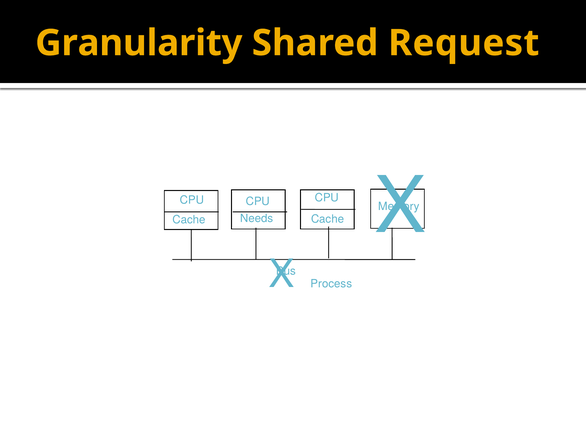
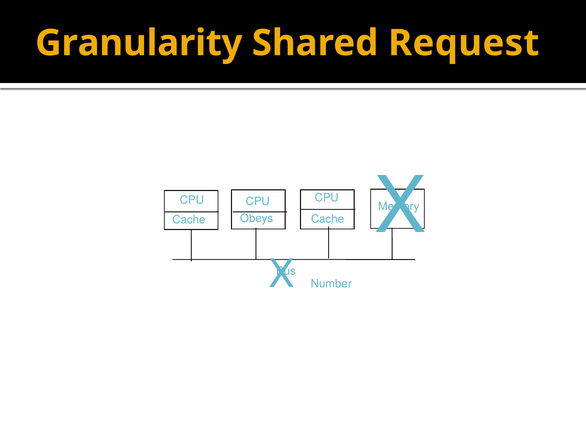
Needs: Needs -> Obeys (257, 218)
Process: Process -> Number (331, 284)
